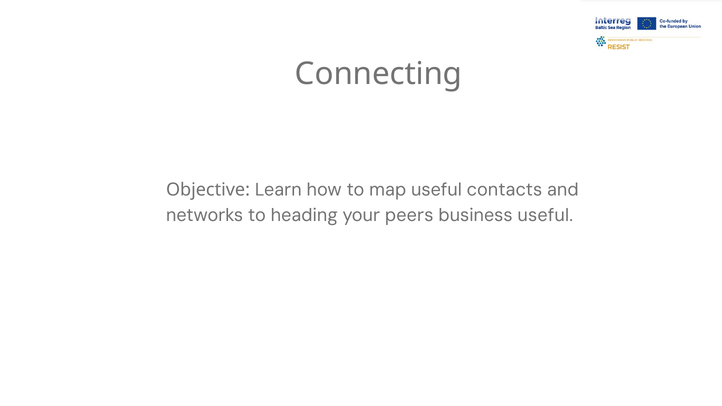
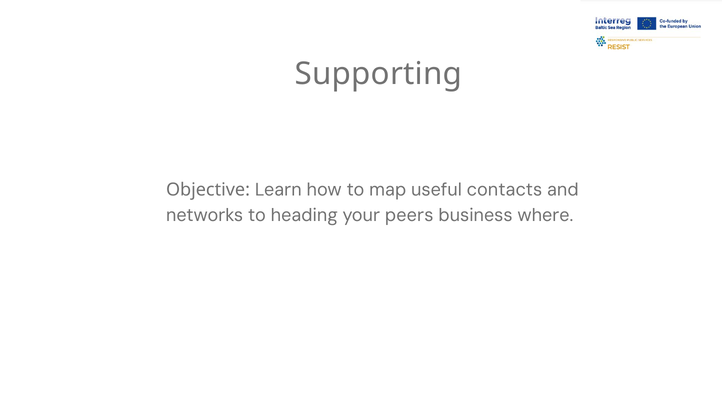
Connecting: Connecting -> Supporting (378, 74)
business useful: useful -> where (545, 215)
